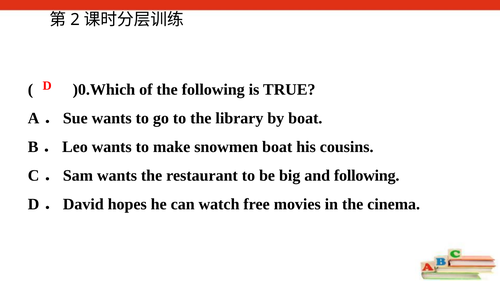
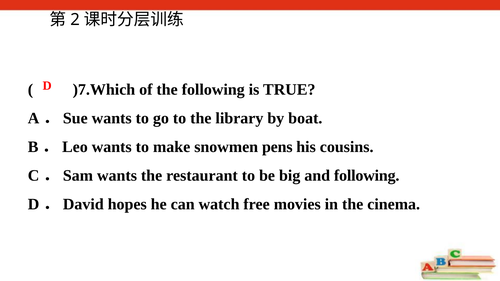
)0.Which: )0.Which -> )7.Which (104, 89)
snowmen boat: boat -> pens (277, 147)
